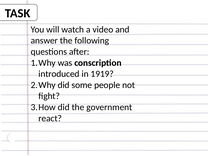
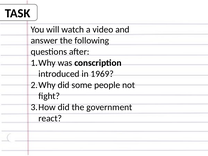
1919: 1919 -> 1969 (102, 74)
